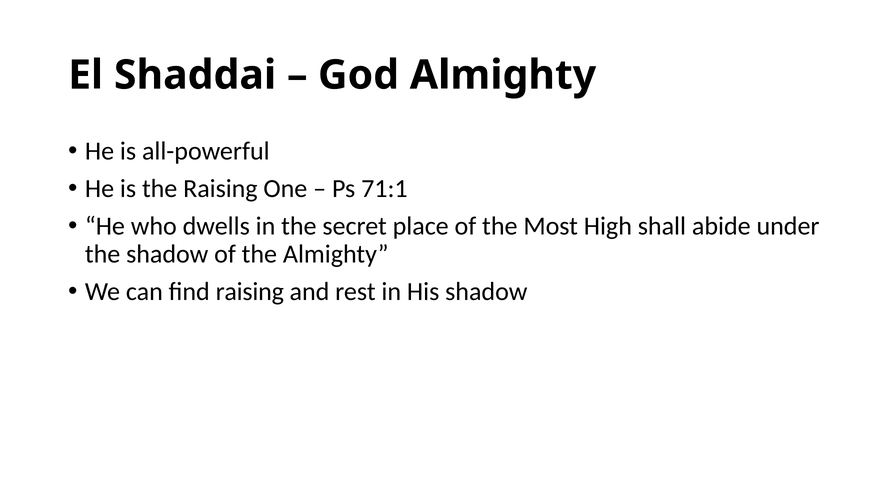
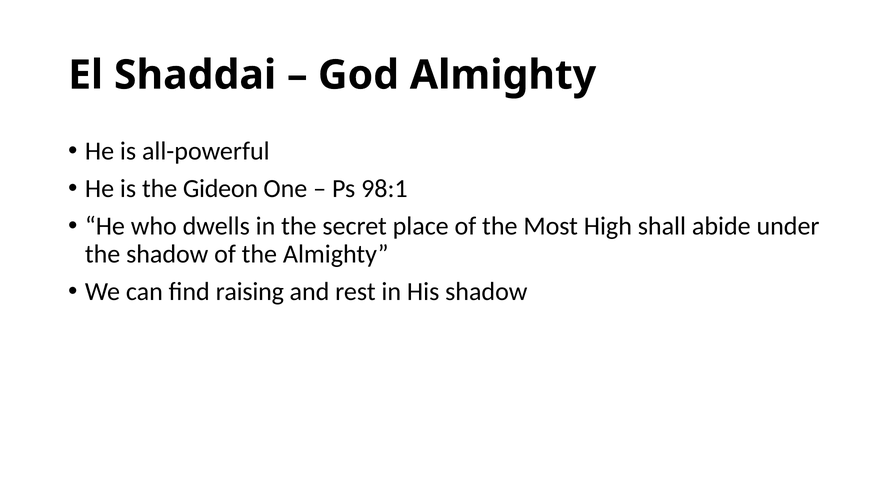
the Raising: Raising -> Gideon (221, 189)
71:1: 71:1 -> 98:1 (384, 189)
